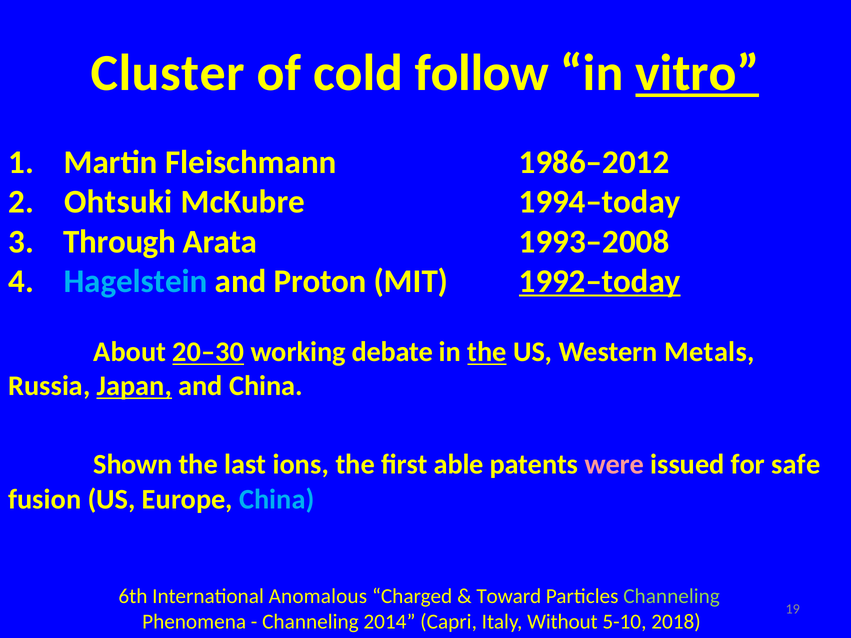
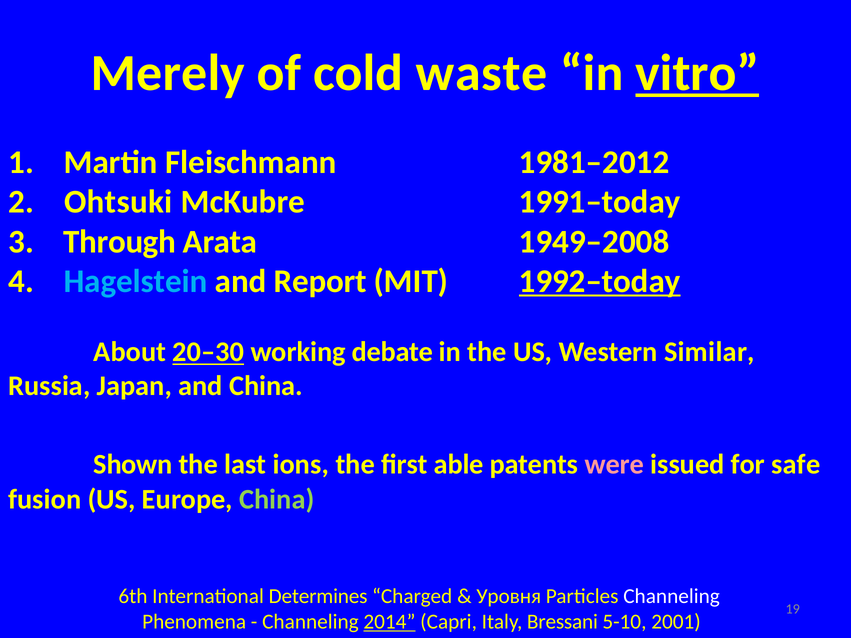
Cluster: Cluster -> Merely (168, 73)
follow: follow -> waste (482, 73)
1986–2012: 1986–2012 -> 1981–2012 (594, 162)
1994–today: 1994–today -> 1991–today (600, 202)
1993–2008: 1993–2008 -> 1949–2008 (594, 242)
Proton: Proton -> Report (320, 282)
the underline: present -> none (487, 352)
Metals: Metals -> Similar (709, 352)
Japan underline: present -> none (134, 386)
China colour: light blue -> light green (277, 500)
Anomalous: Anomalous -> Determines (318, 597)
Toward: Toward -> Уровня (509, 597)
Channeling colour: light green -> white (672, 597)
2014 underline: none -> present (389, 622)
Without: Without -> Bressani (562, 622)
2018: 2018 -> 2001 (676, 622)
